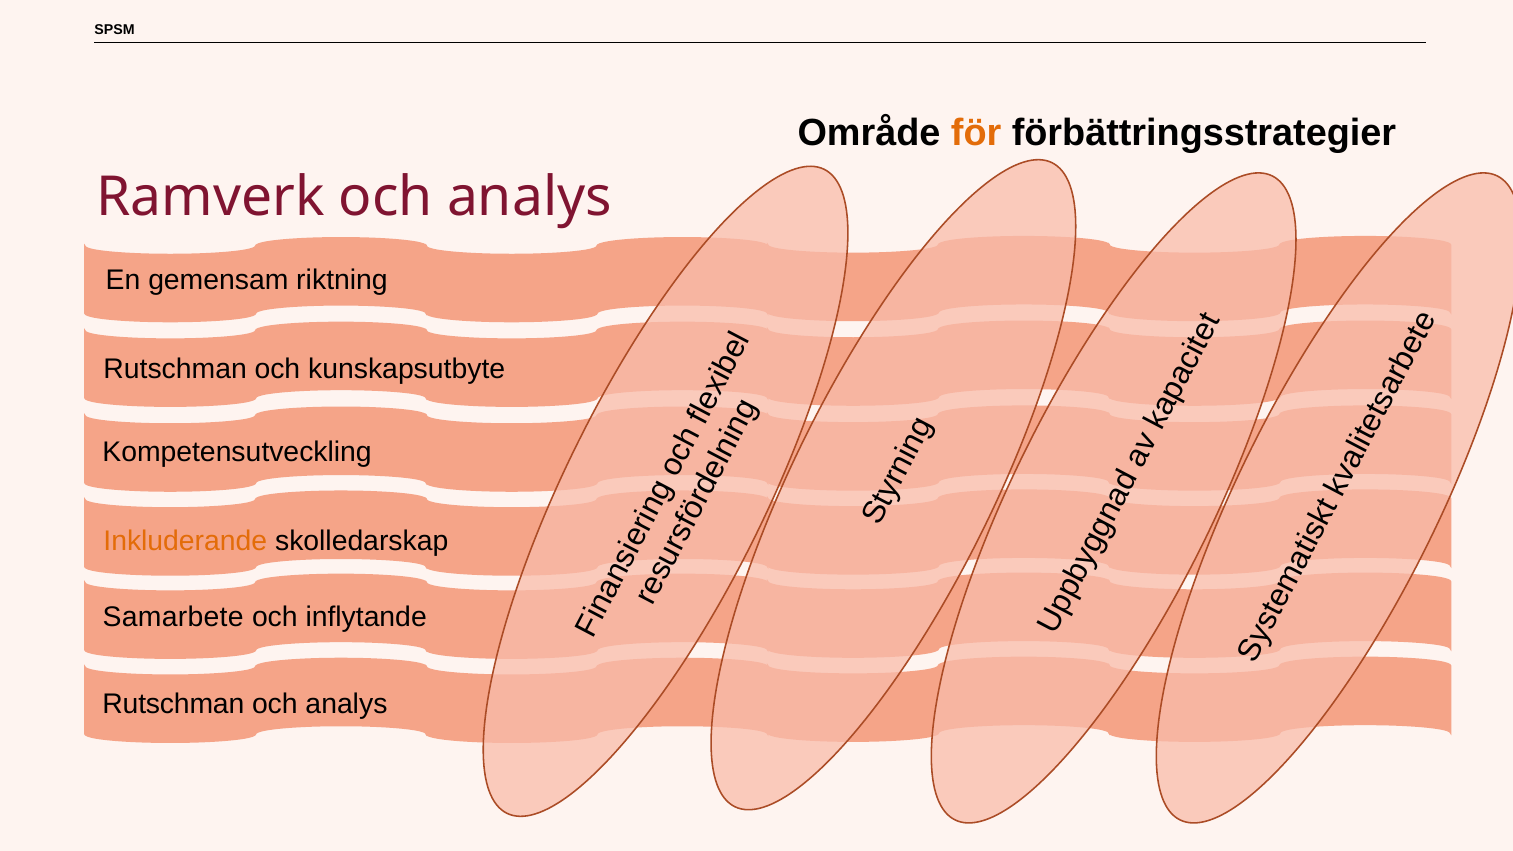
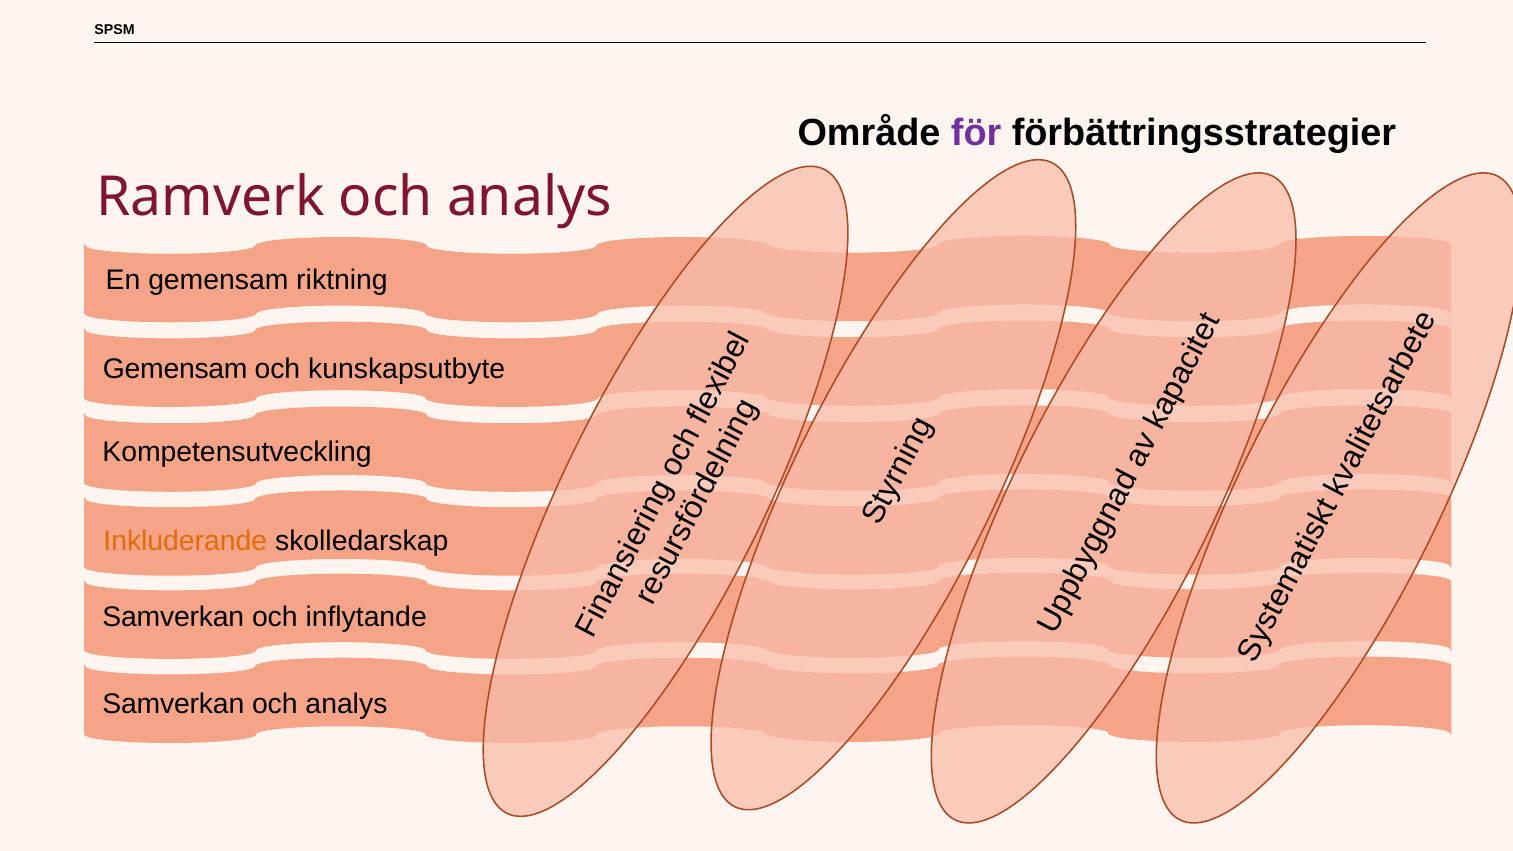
för colour: orange -> purple (976, 133)
Rutschman: Rutschman -> Gemensam (175, 370)
Samarbete: Samarbete -> Samverkan (173, 617)
Rutschman: Rutschman -> Samverkan (173, 705)
